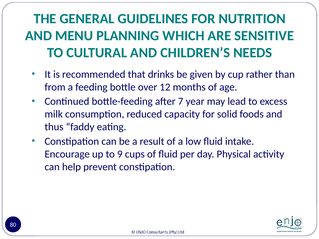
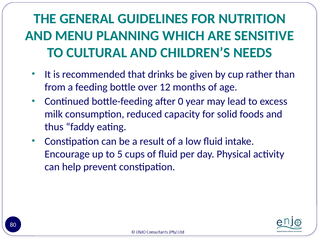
7: 7 -> 0 (181, 102)
9: 9 -> 5 (120, 154)
